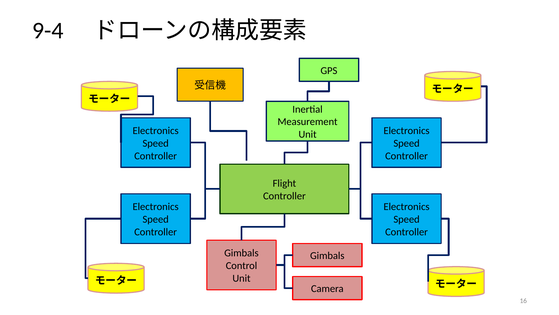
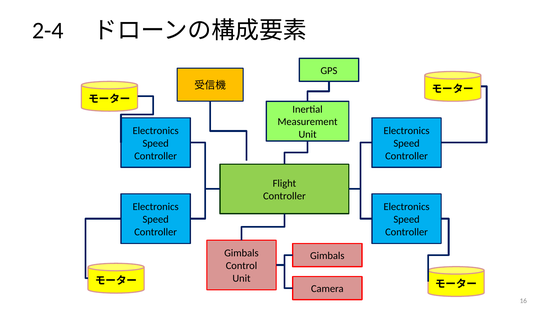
9-4: 9-4 -> 2-4 (48, 31)
